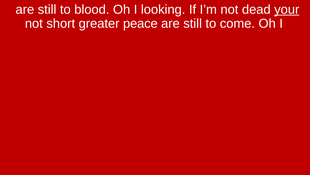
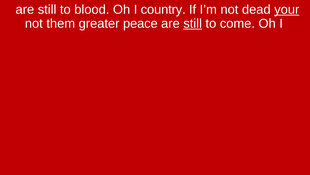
looking: looking -> country (163, 10)
short: short -> them (61, 24)
still underline: none -> present (193, 24)
